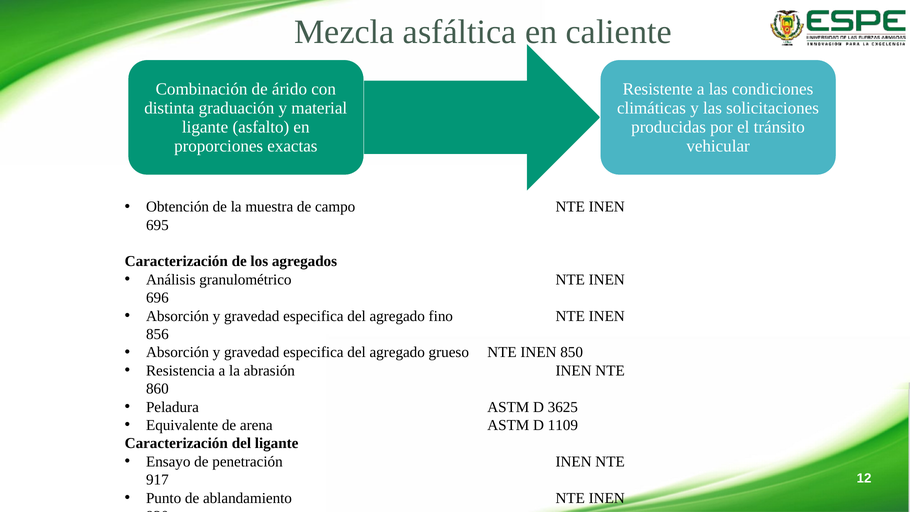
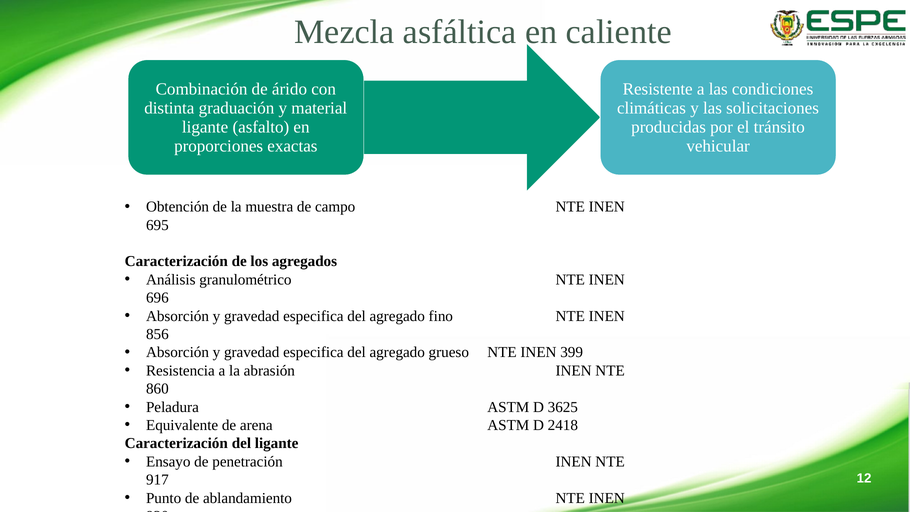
850: 850 -> 399 (572, 352)
1109: 1109 -> 2418 (563, 425)
